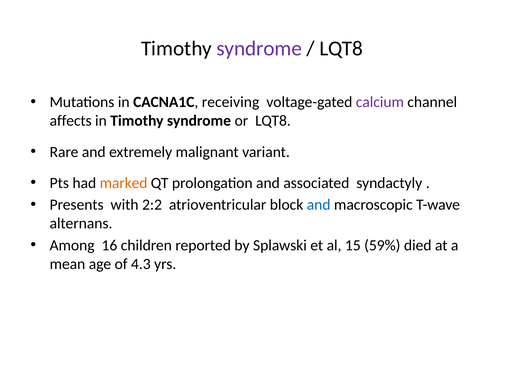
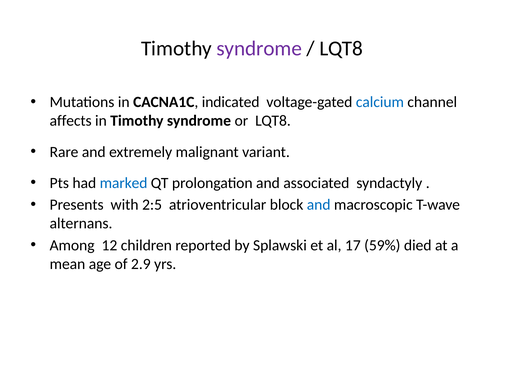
receiving: receiving -> indicated (231, 102)
calcium colour: purple -> blue (380, 102)
marked colour: orange -> blue (124, 183)
2:2: 2:2 -> 2:5 (152, 205)
16: 16 -> 12 (109, 245)
15: 15 -> 17 (353, 245)
4.3: 4.3 -> 2.9 (141, 264)
